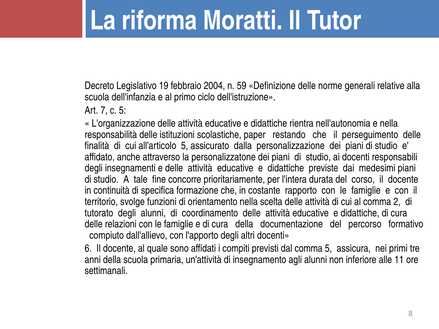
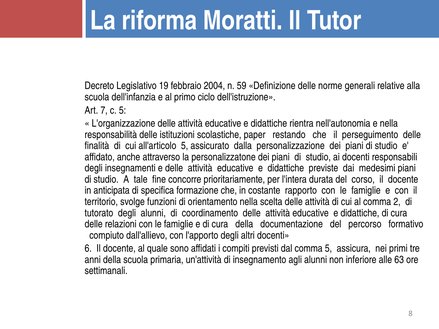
continuità: continuità -> anticipata (112, 191)
11: 11 -> 63 (399, 260)
